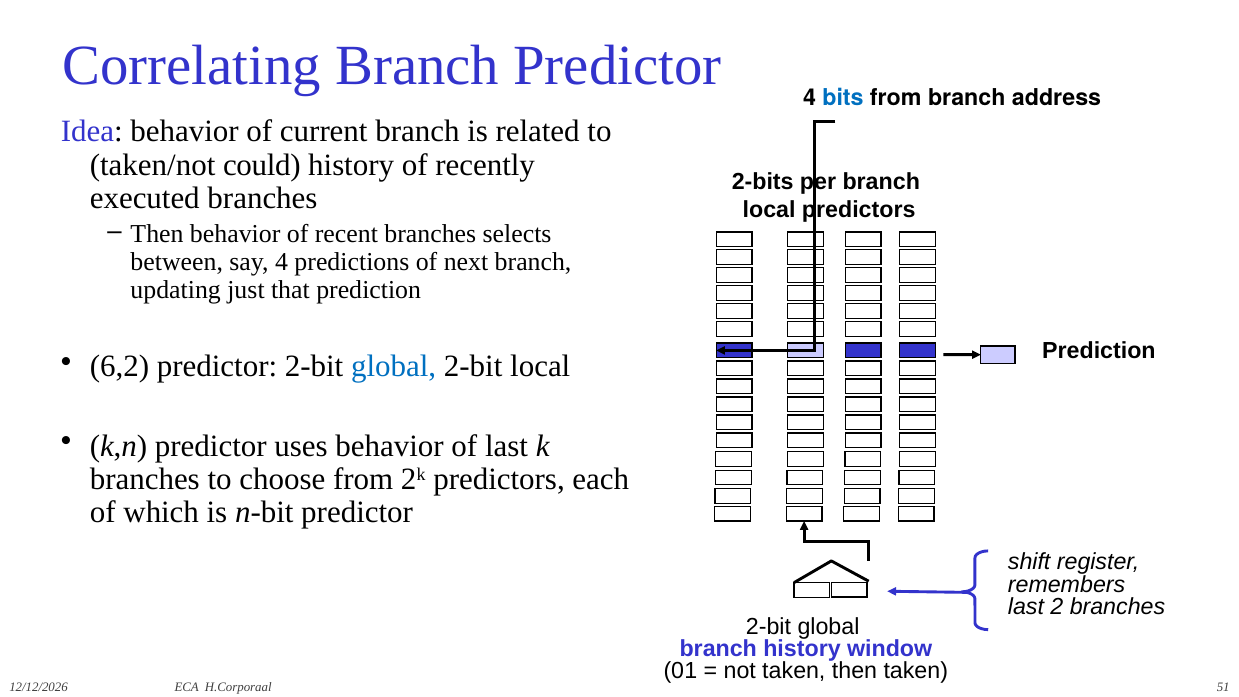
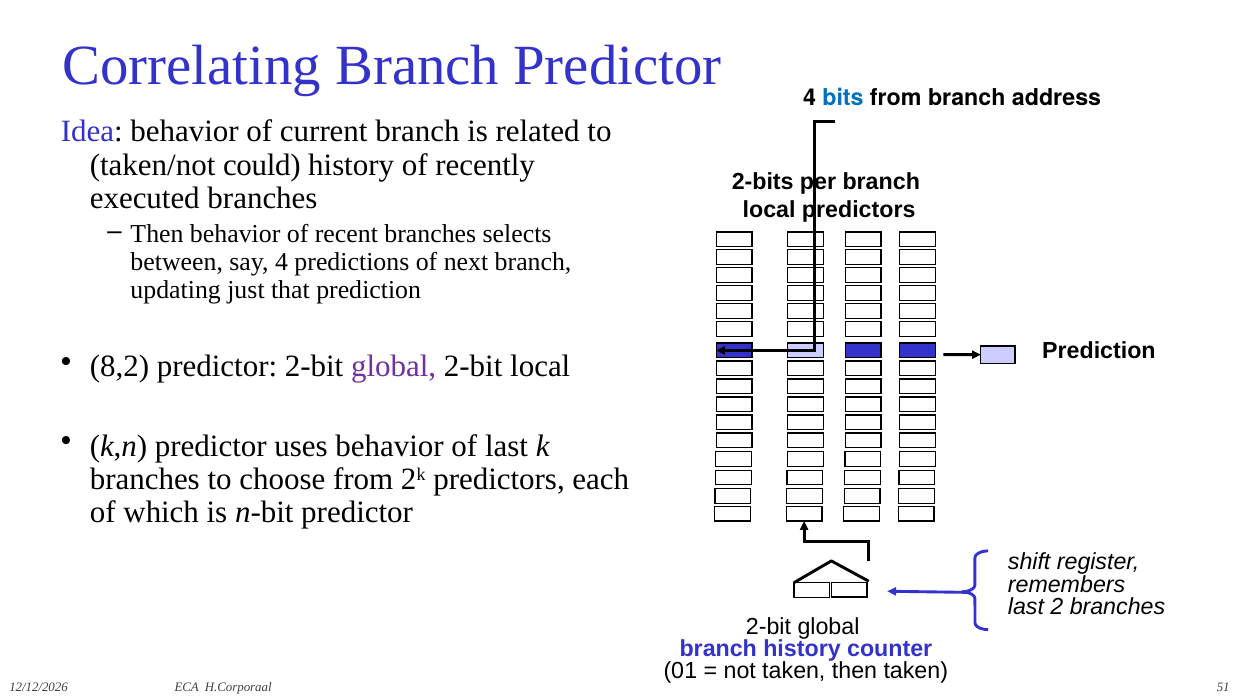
6,2: 6,2 -> 8,2 (119, 367)
global colour: blue -> purple (394, 367)
window: window -> counter (890, 649)
